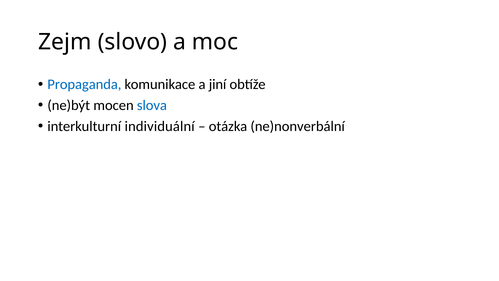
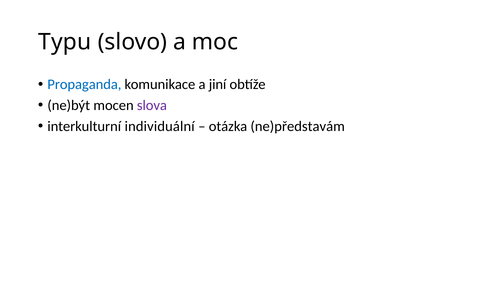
Zejm: Zejm -> Typu (65, 42)
slova colour: blue -> purple (152, 105)
ne)nonverbální: ne)nonverbální -> ne)představám (298, 126)
